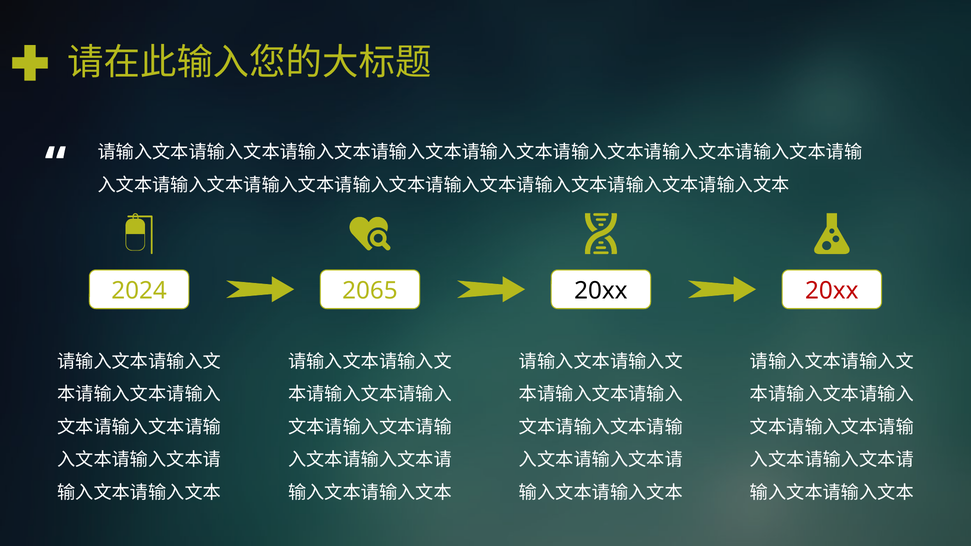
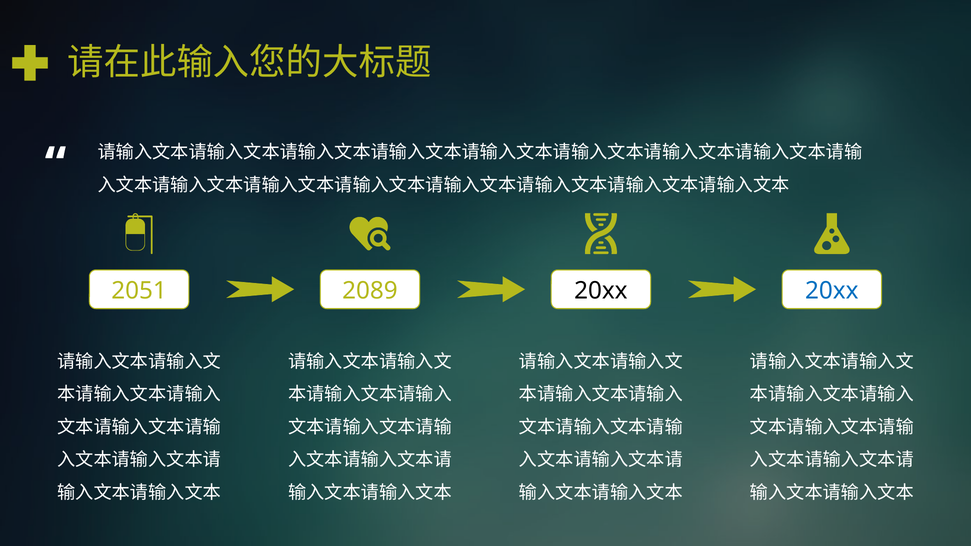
2024: 2024 -> 2051 (139, 291)
2065: 2065 -> 2089 (370, 291)
20xx colour: red -> blue (832, 291)
